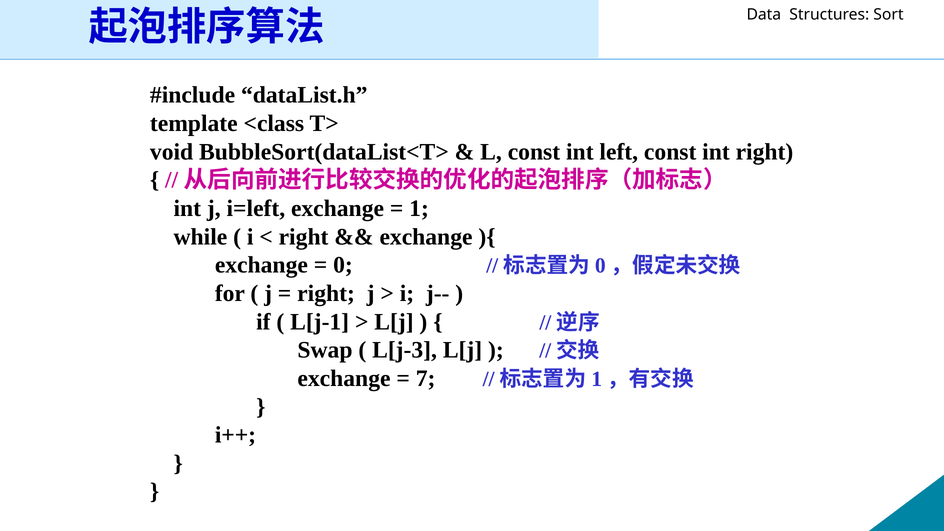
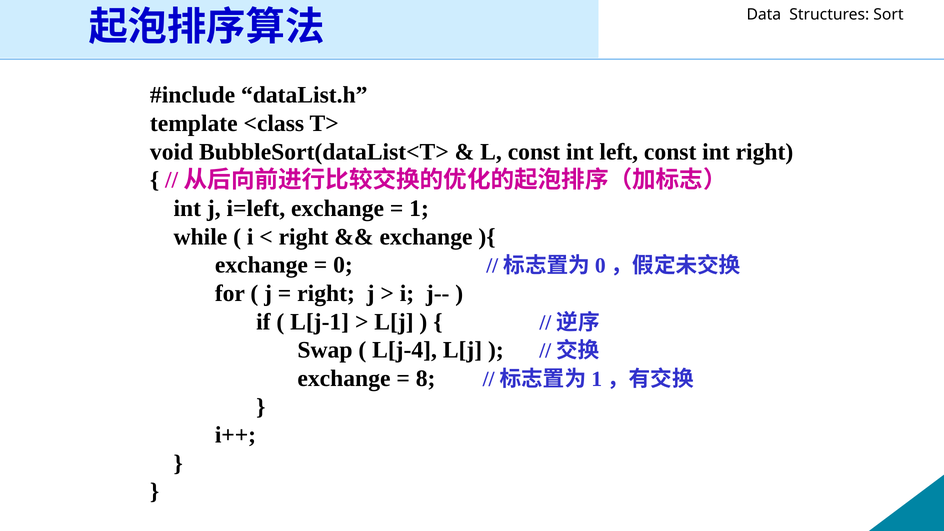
L[j-3: L[j-3 -> L[j-4 (405, 350)
7: 7 -> 8 (426, 378)
